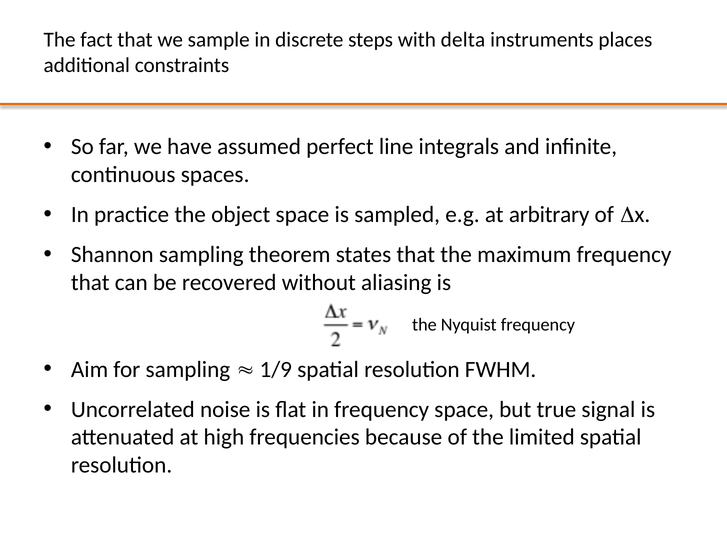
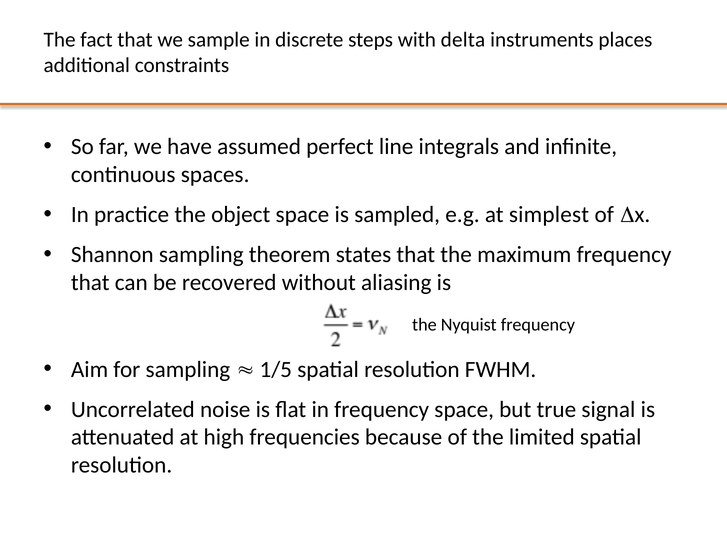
arbitrary: arbitrary -> simplest (549, 214)
1/9: 1/9 -> 1/5 (276, 369)
